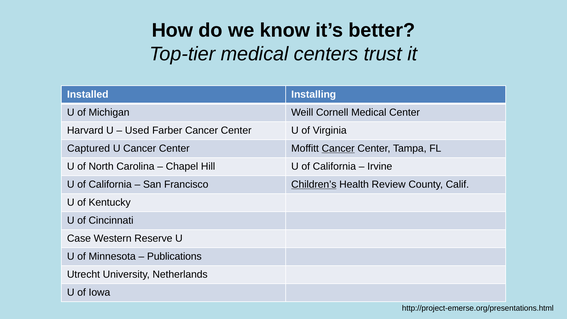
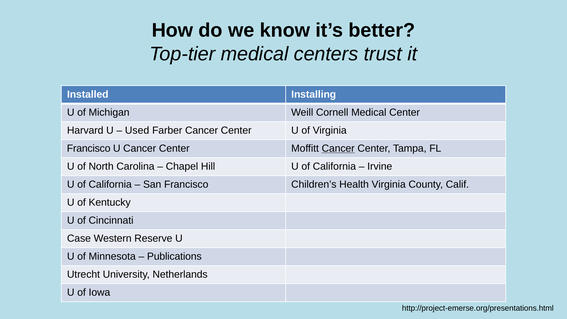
Captured: Captured -> Francisco (89, 148)
Children’s underline: present -> none (314, 184)
Health Review: Review -> Virginia (389, 184)
